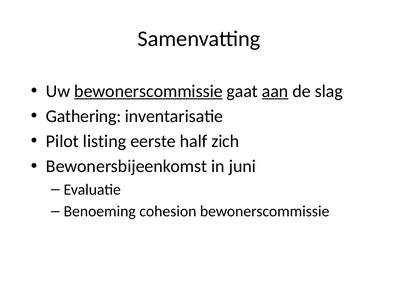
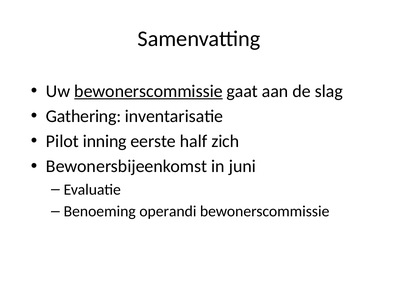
aan underline: present -> none (275, 91)
listing: listing -> inning (105, 141)
cohesion: cohesion -> operandi (168, 212)
